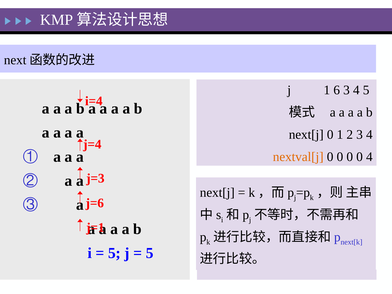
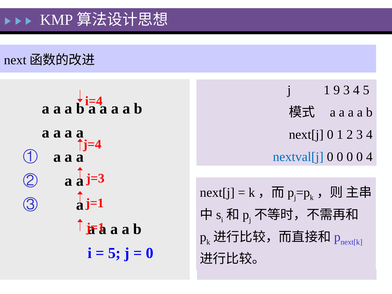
6: 6 -> 9 (337, 90)
nextval[j colour: orange -> blue (298, 157)
j=6: j=6 -> j=1 (95, 203)
5: 5 -> 0 (150, 253)
